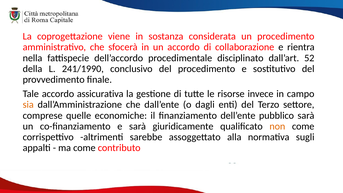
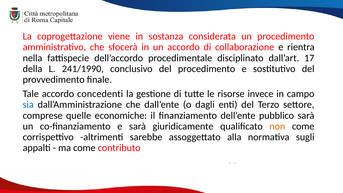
52: 52 -> 17 (309, 58)
assicurativa: assicurativa -> concedenti (100, 94)
sia colour: orange -> blue (28, 105)
